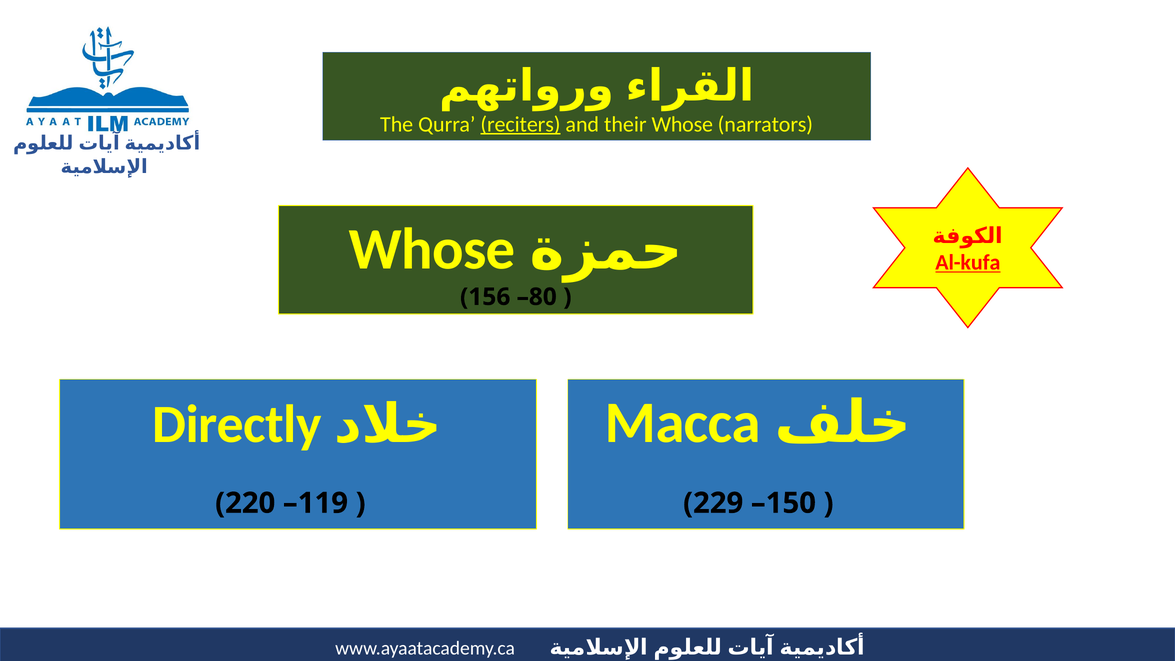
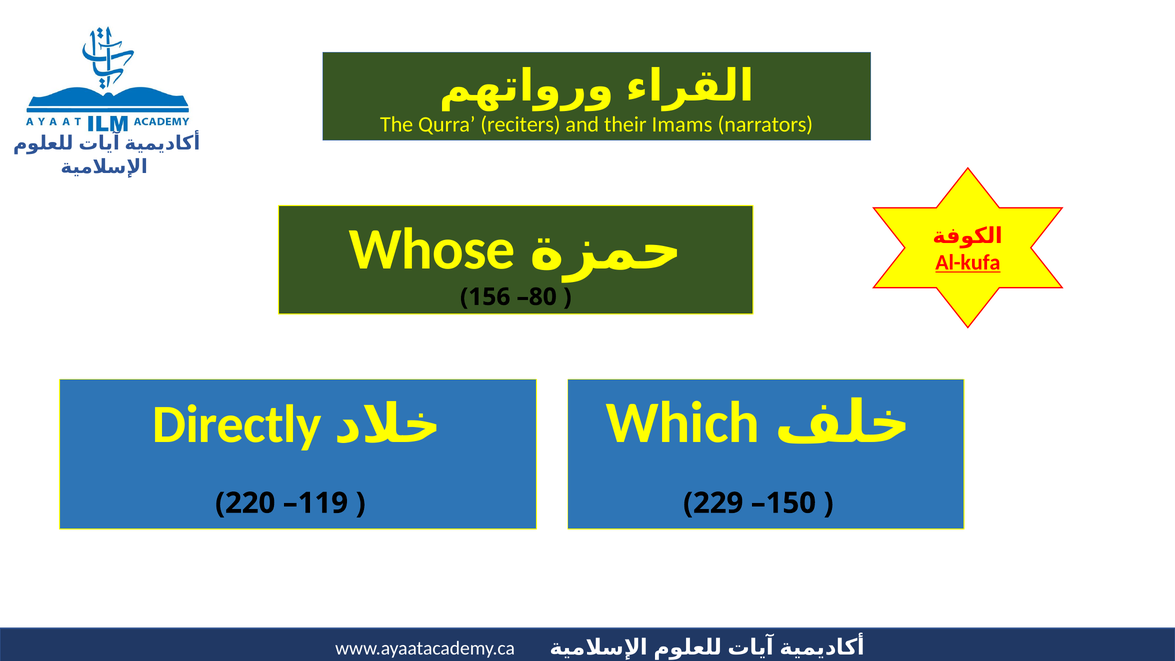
reciters underline: present -> none (520, 124)
their Whose: Whose -> Imams (682, 124)
Macca: Macca -> Which (683, 423)
